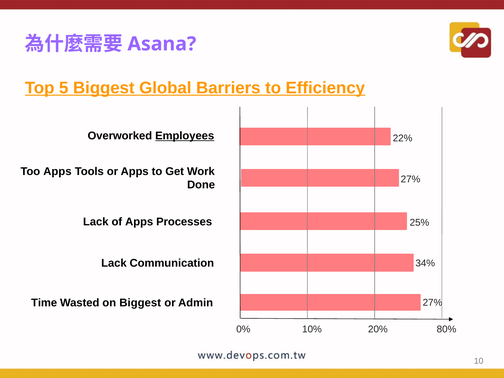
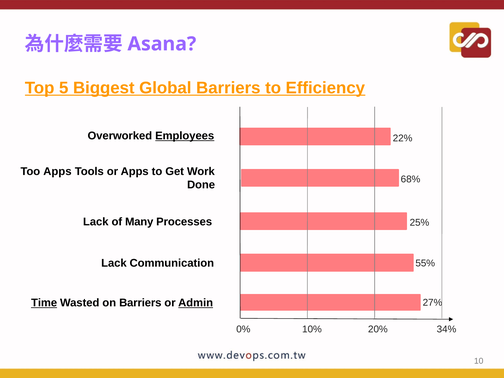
27%: 27% -> 68% (411, 179)
of Apps: Apps -> Many (139, 222)
34%: 34% -> 55% (425, 263)
Time underline: none -> present (44, 303)
on Biggest: Biggest -> Barriers (140, 303)
Admin underline: none -> present (196, 303)
80%: 80% -> 34% (446, 329)
